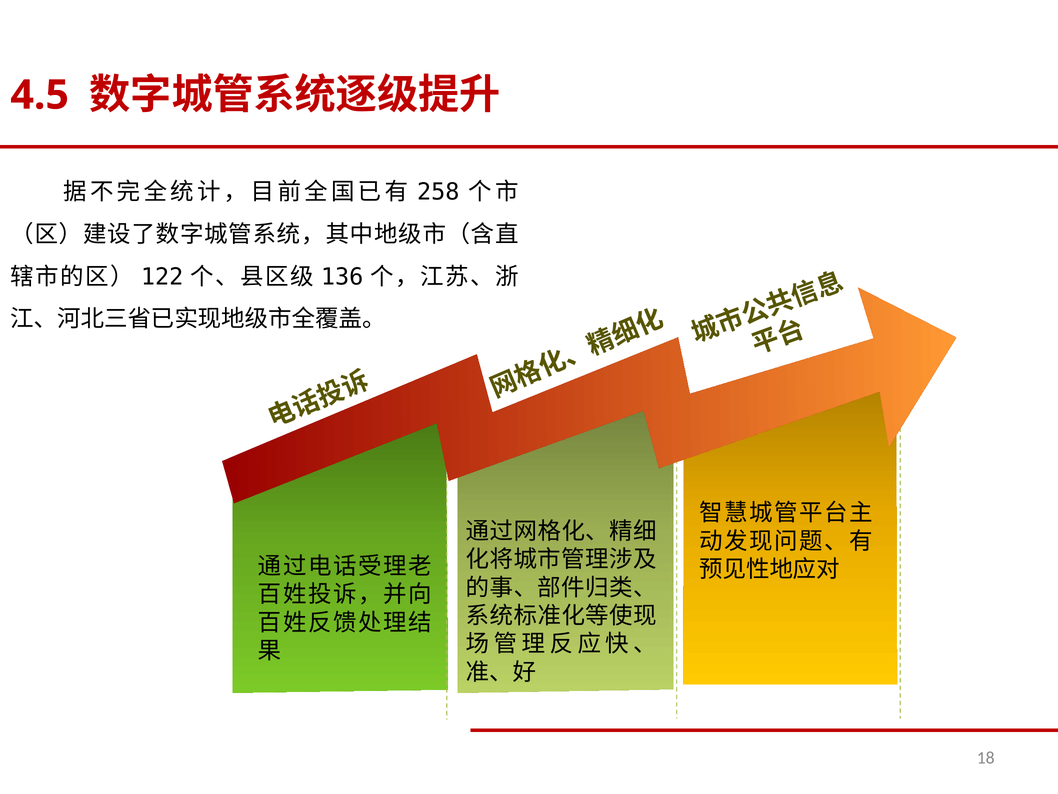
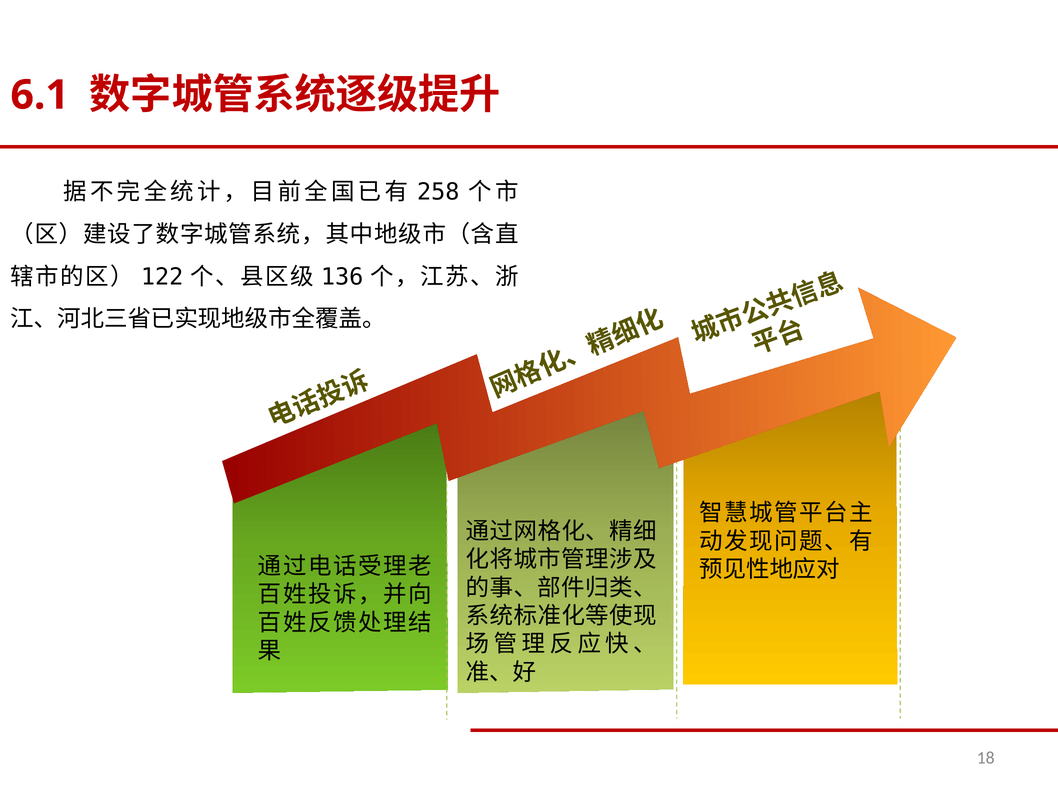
4.5: 4.5 -> 6.1 (40, 95)
